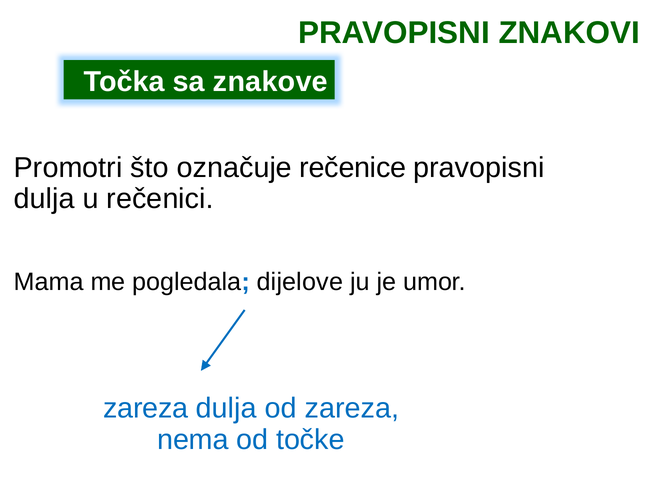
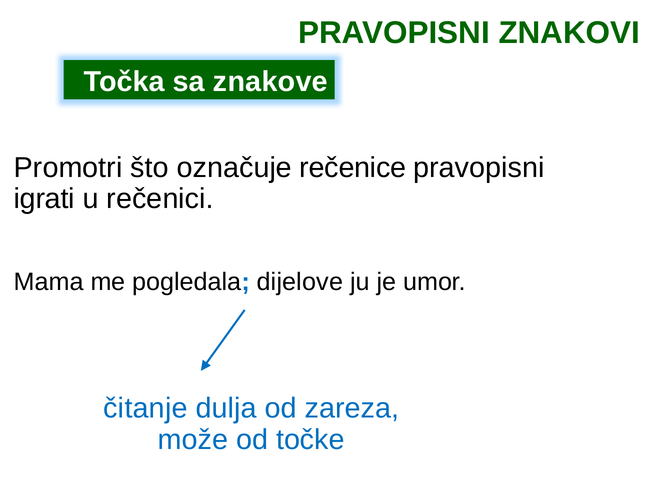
dulja: dulja -> igrati (44, 199)
zareza: zareza -> čitanje (146, 409)
nema: nema -> može (193, 440)
